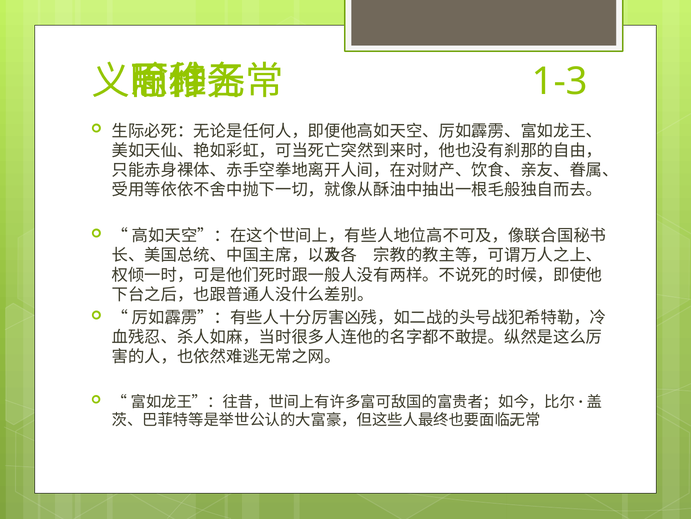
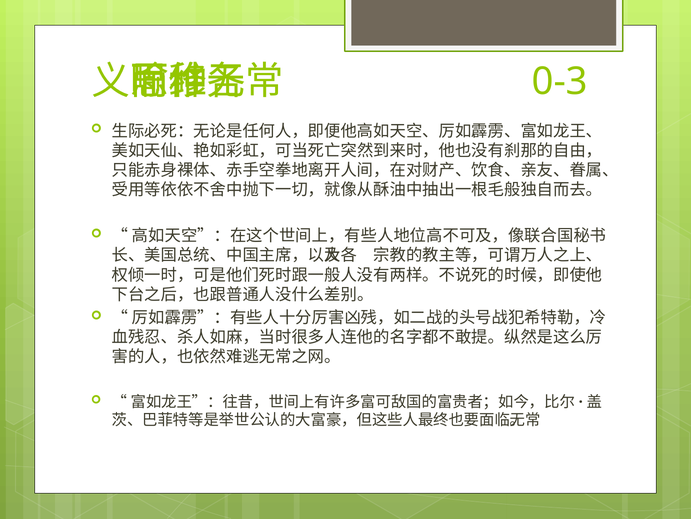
1-3: 1-3 -> 0-3 (560, 81)
